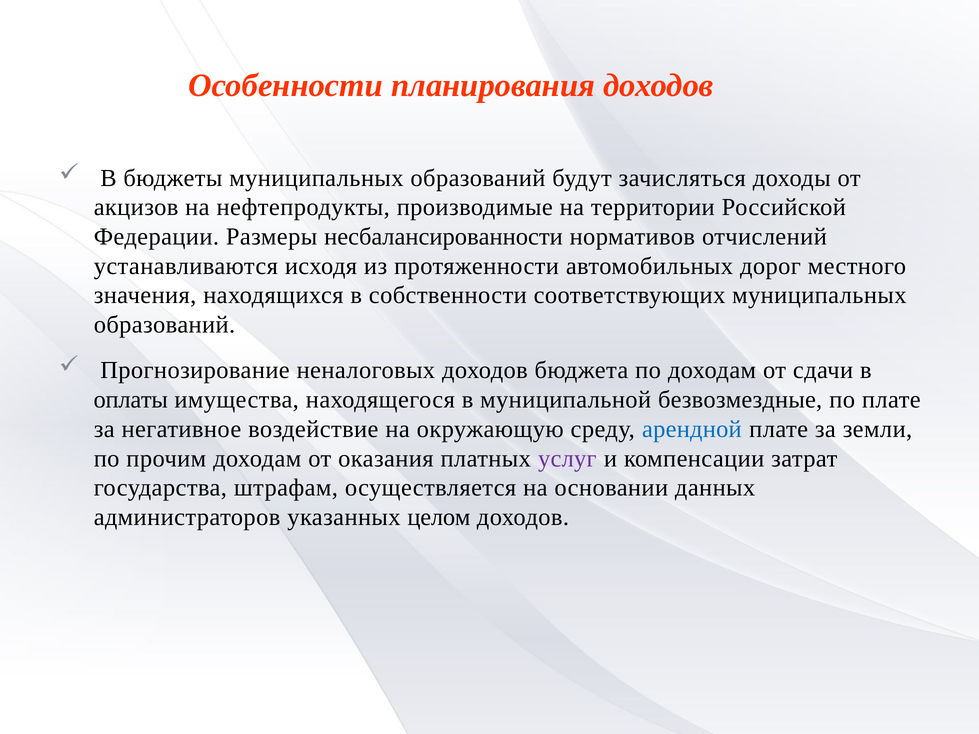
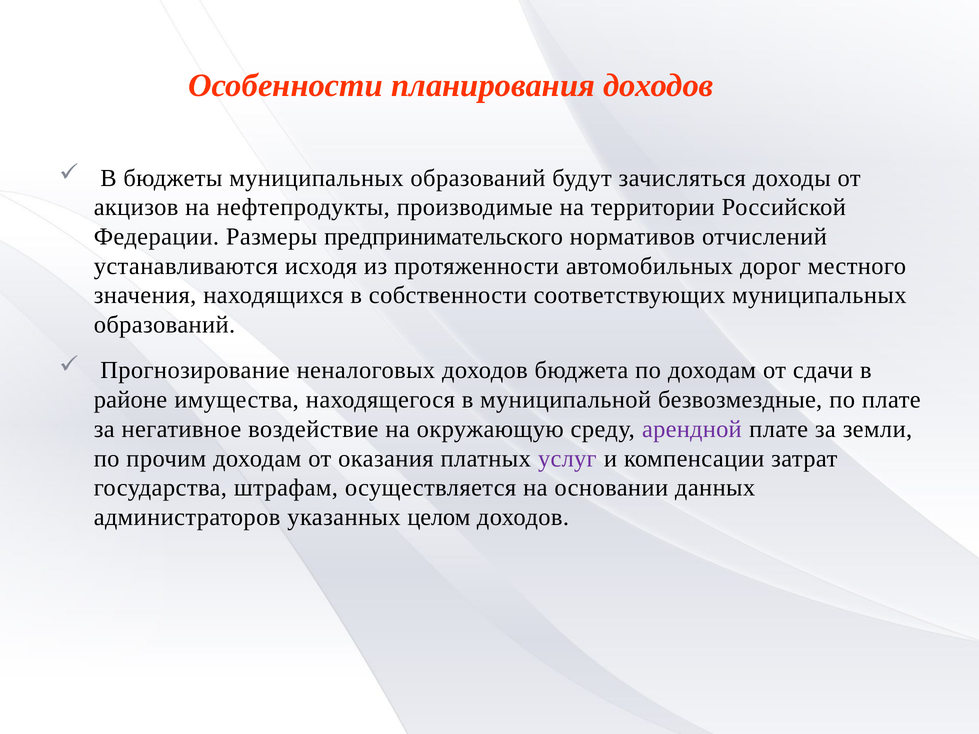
несбалансированности: несбалансированности -> предпринимательского (444, 237)
оплаты: оплаты -> районе (130, 400)
арендной colour: blue -> purple (692, 429)
